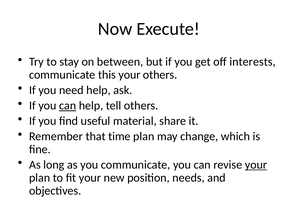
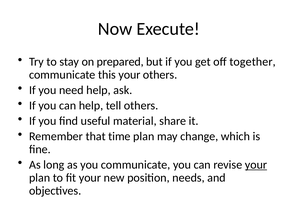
between: between -> prepared (120, 62)
interests: interests -> together (253, 62)
can underline: present -> none (68, 105)
